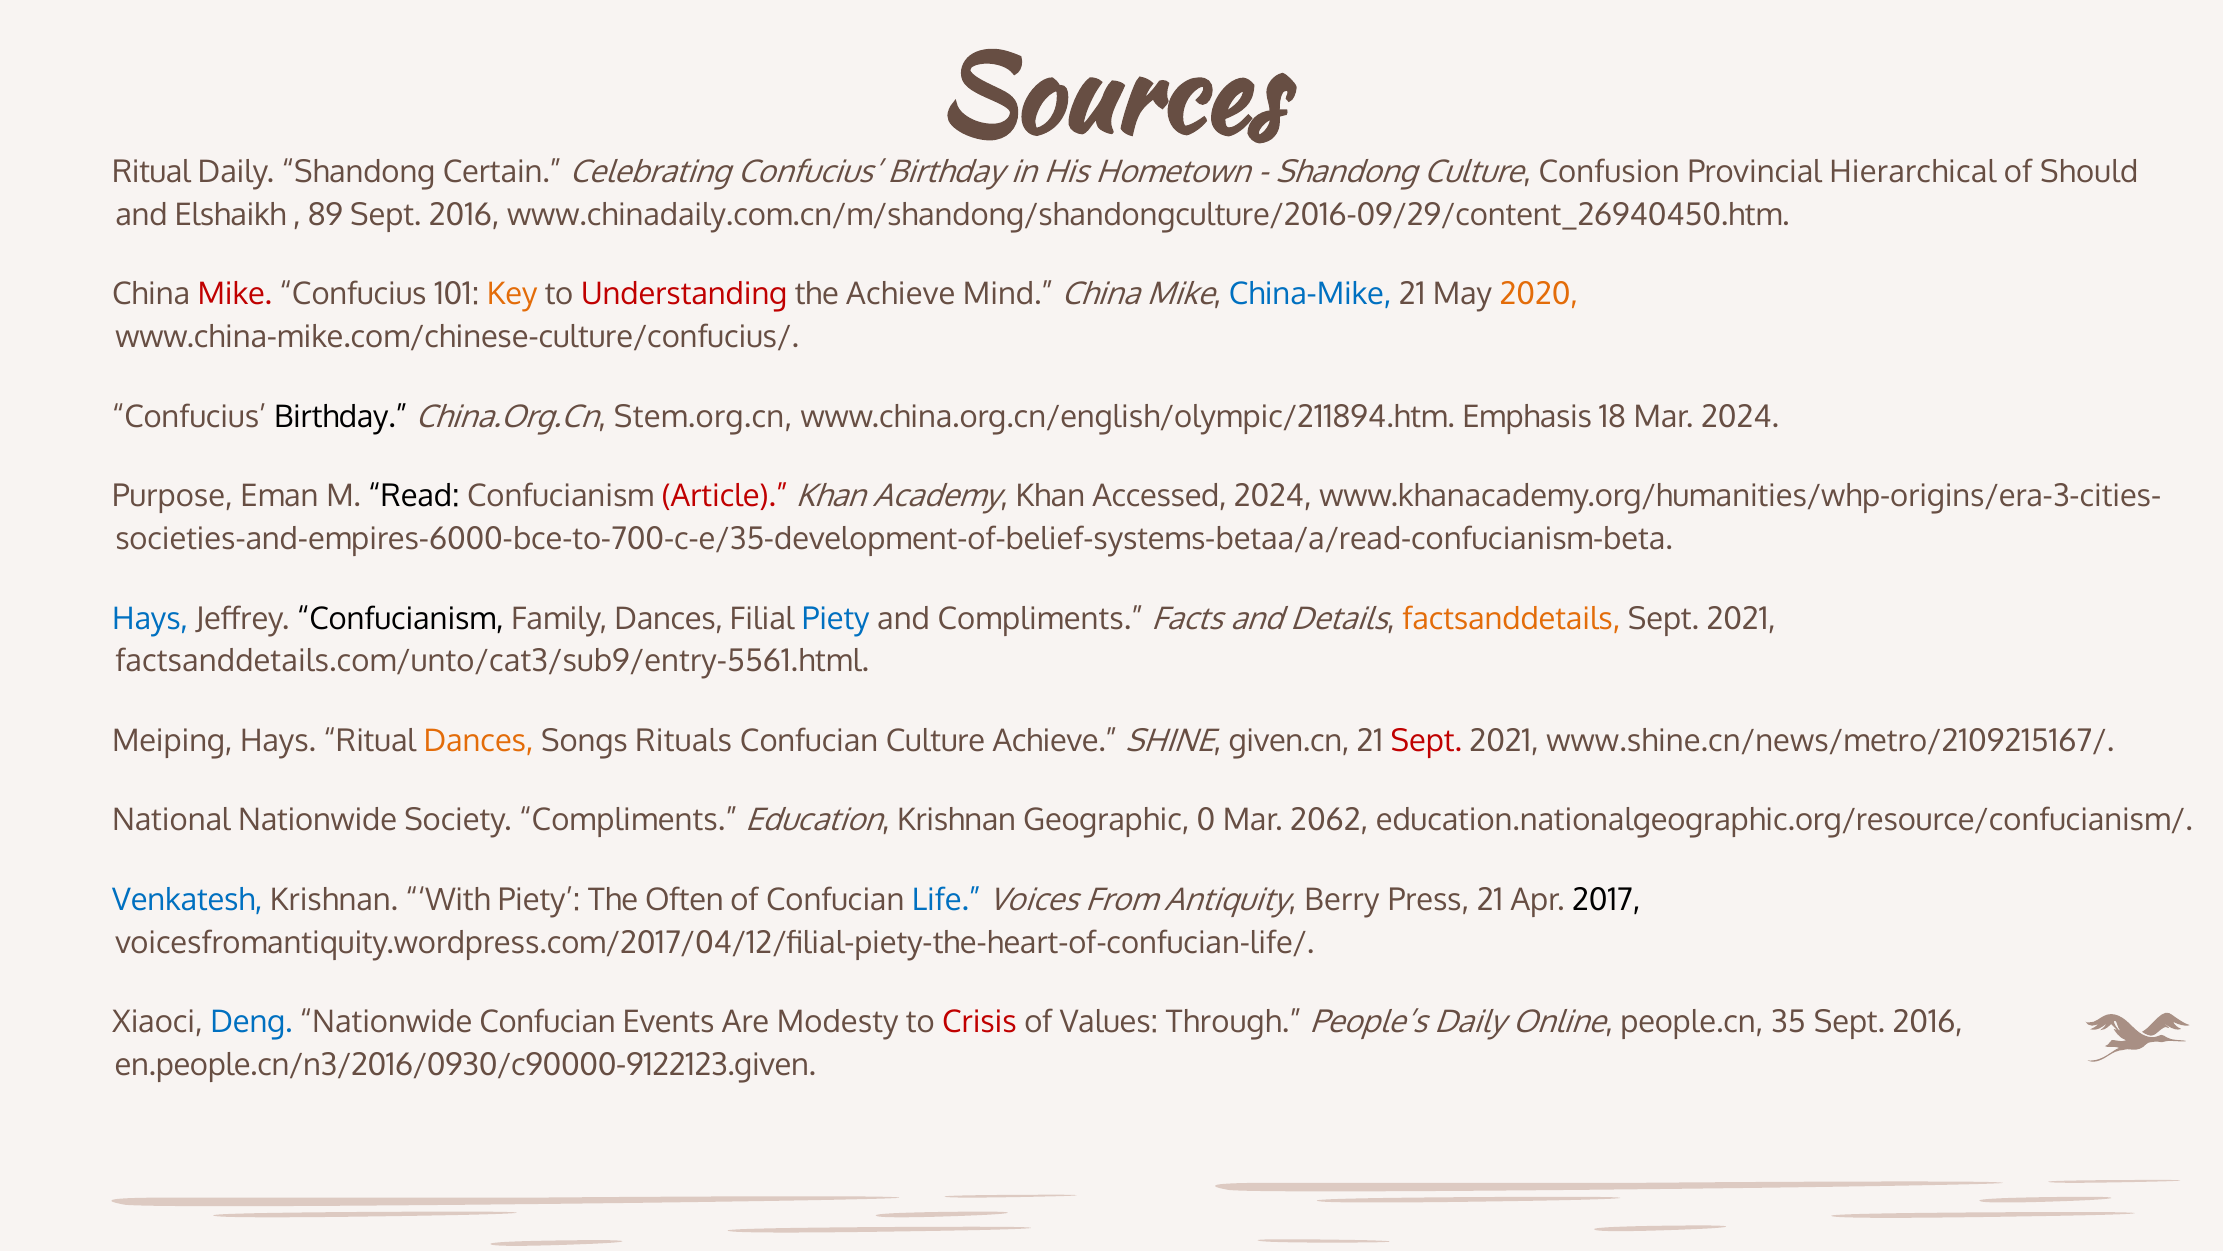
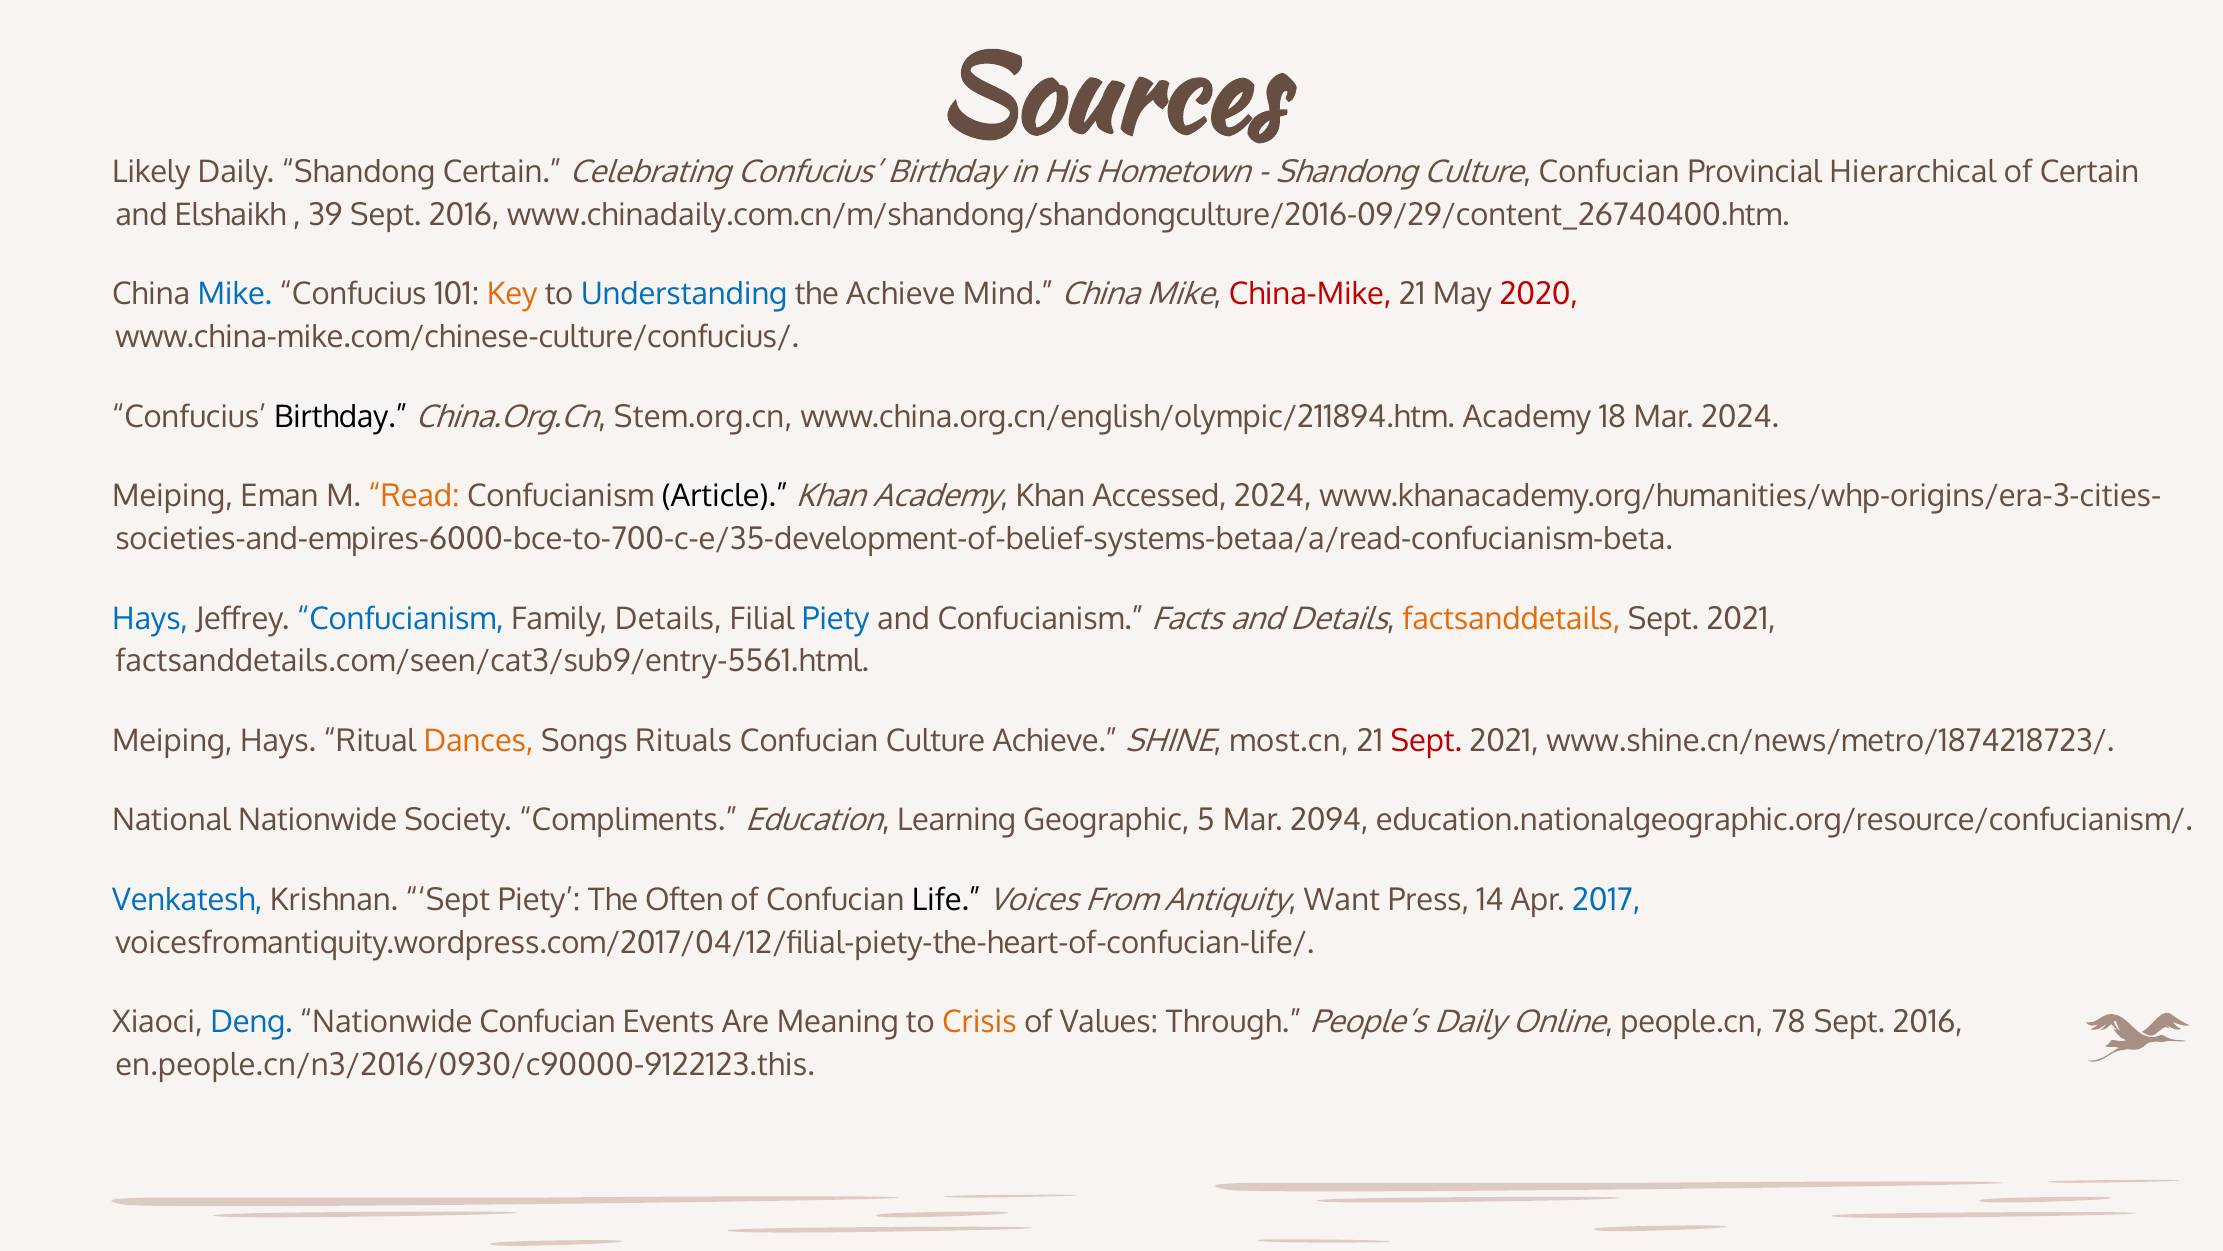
Ritual: Ritual -> Likely (151, 172)
Culture Confusion: Confusion -> Confucian (1609, 172)
of Should: Should -> Certain (2090, 172)
89: 89 -> 39 (325, 215)
www.chinadaily.com.cn/m/shandong/shandongculture/2016-09/29/content_26940450.htm: www.chinadaily.com.cn/m/shandong/shandongculture/2016-09/29/content_26940450.htm -> www.chinadaily.com.cn/m/shandong/shandongculture/2016-09/29/content_26740400.htm (1148, 215)
Mike colour: red -> blue (235, 294)
Understanding colour: red -> blue (684, 294)
China-Mike colour: blue -> red (1310, 294)
2020 colour: orange -> red (1539, 294)
www.china.org.cn/english/olympic/211894.htm Emphasis: Emphasis -> Academy (1527, 417)
Purpose: Purpose -> Meiping (173, 496)
Read colour: black -> orange (414, 496)
Article colour: red -> black (725, 496)
Confucianism colour: black -> blue (400, 619)
Family Dances: Dances -> Details (668, 619)
and Compliments: Compliments -> Confucianism (1041, 619)
factsanddetails.com/unto/cat3/sub9/entry-5561.html: factsanddetails.com/unto/cat3/sub9/entry-5561.html -> factsanddetails.com/seen/cat3/sub9/entry-5561.html (492, 661)
given.cn: given.cn -> most.cn (1289, 741)
www.shine.cn/news/metro/2109215167/: www.shine.cn/news/metro/2109215167/ -> www.shine.cn/news/metro/1874218723/ (1830, 741)
Education Krishnan: Krishnan -> Learning (957, 820)
0: 0 -> 5 (1206, 820)
2062: 2062 -> 2094 (1329, 820)
Krishnan With: With -> Sept (448, 900)
Life colour: blue -> black (946, 900)
Berry: Berry -> Want (1342, 900)
Press 21: 21 -> 14 (1490, 900)
2017 colour: black -> blue (1606, 900)
Modesty: Modesty -> Meaning (838, 1022)
Crisis colour: red -> orange (979, 1022)
35: 35 -> 78 (1788, 1022)
en.people.cn/n3/2016/0930/c90000-9122123.given: en.people.cn/n3/2016/0930/c90000-9122123.given -> en.people.cn/n3/2016/0930/c90000-9122123.this (465, 1065)
